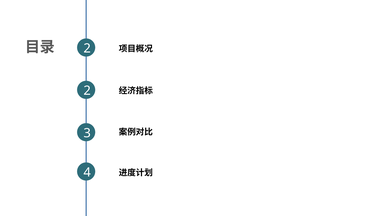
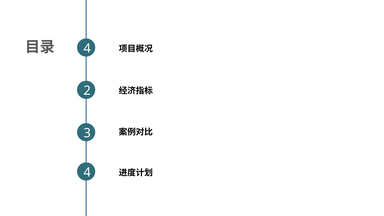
2: 2 -> 4 (87, 48)
